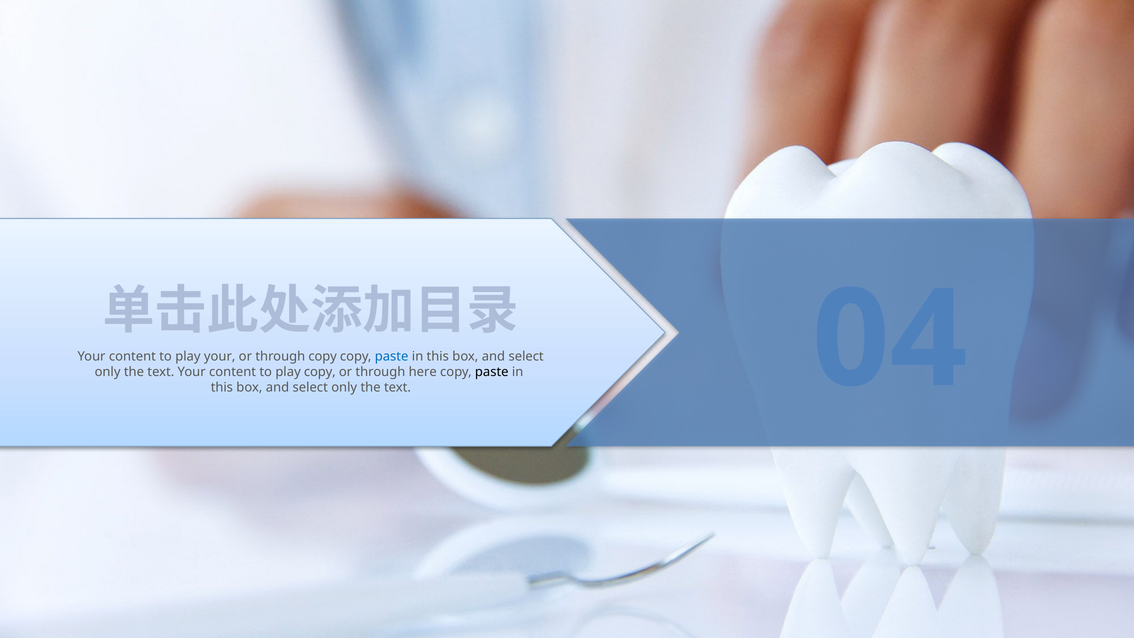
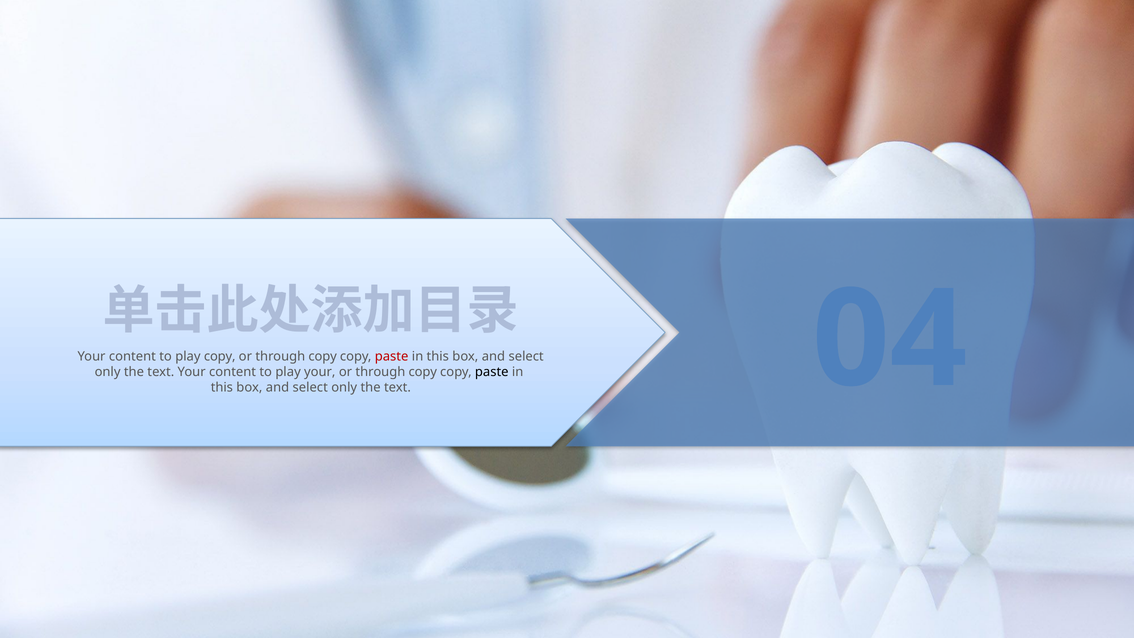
play your: your -> copy (220, 356)
paste colour: blue -> red (392, 356)
play copy: copy -> your (320, 372)
here: here -> copy (423, 372)
